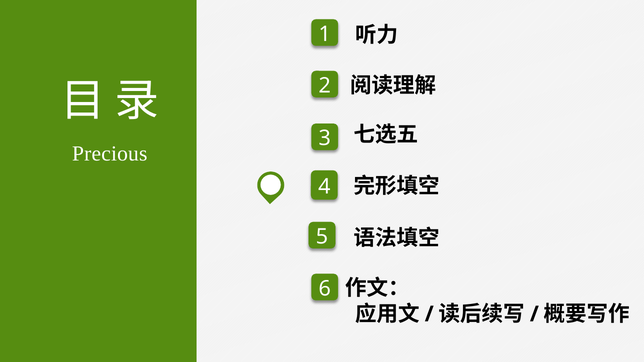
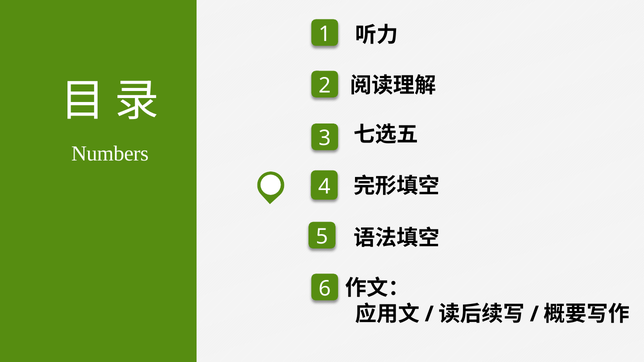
Precious: Precious -> Numbers (110, 154)
